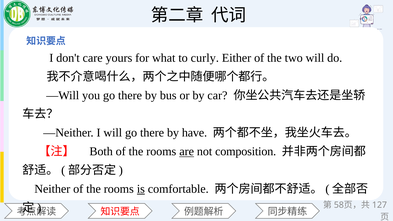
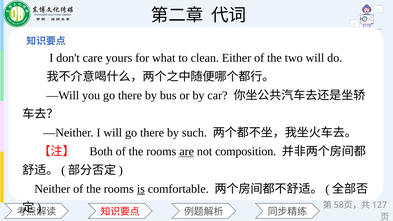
curly: curly -> clean (205, 58)
have: have -> such (194, 133)
